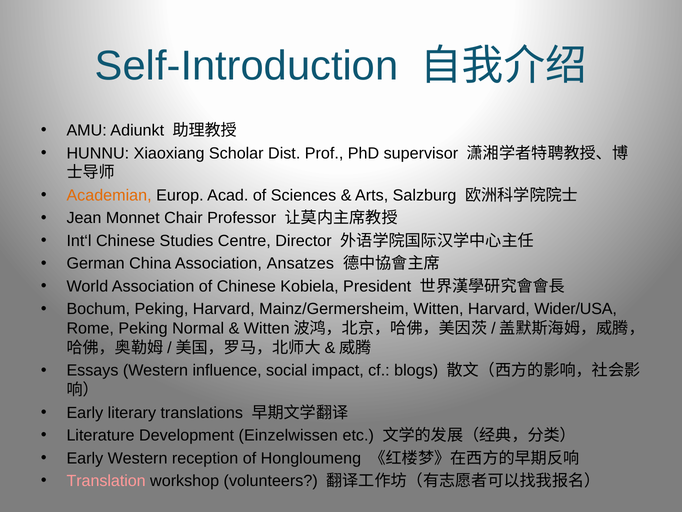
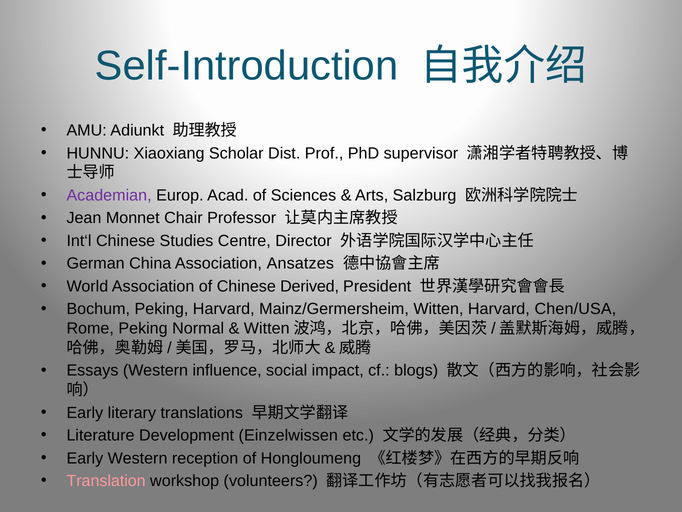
Academian colour: orange -> purple (109, 195)
Kobiela: Kobiela -> Derived (310, 286)
Wider/USA: Wider/USA -> Chen/USA (575, 309)
